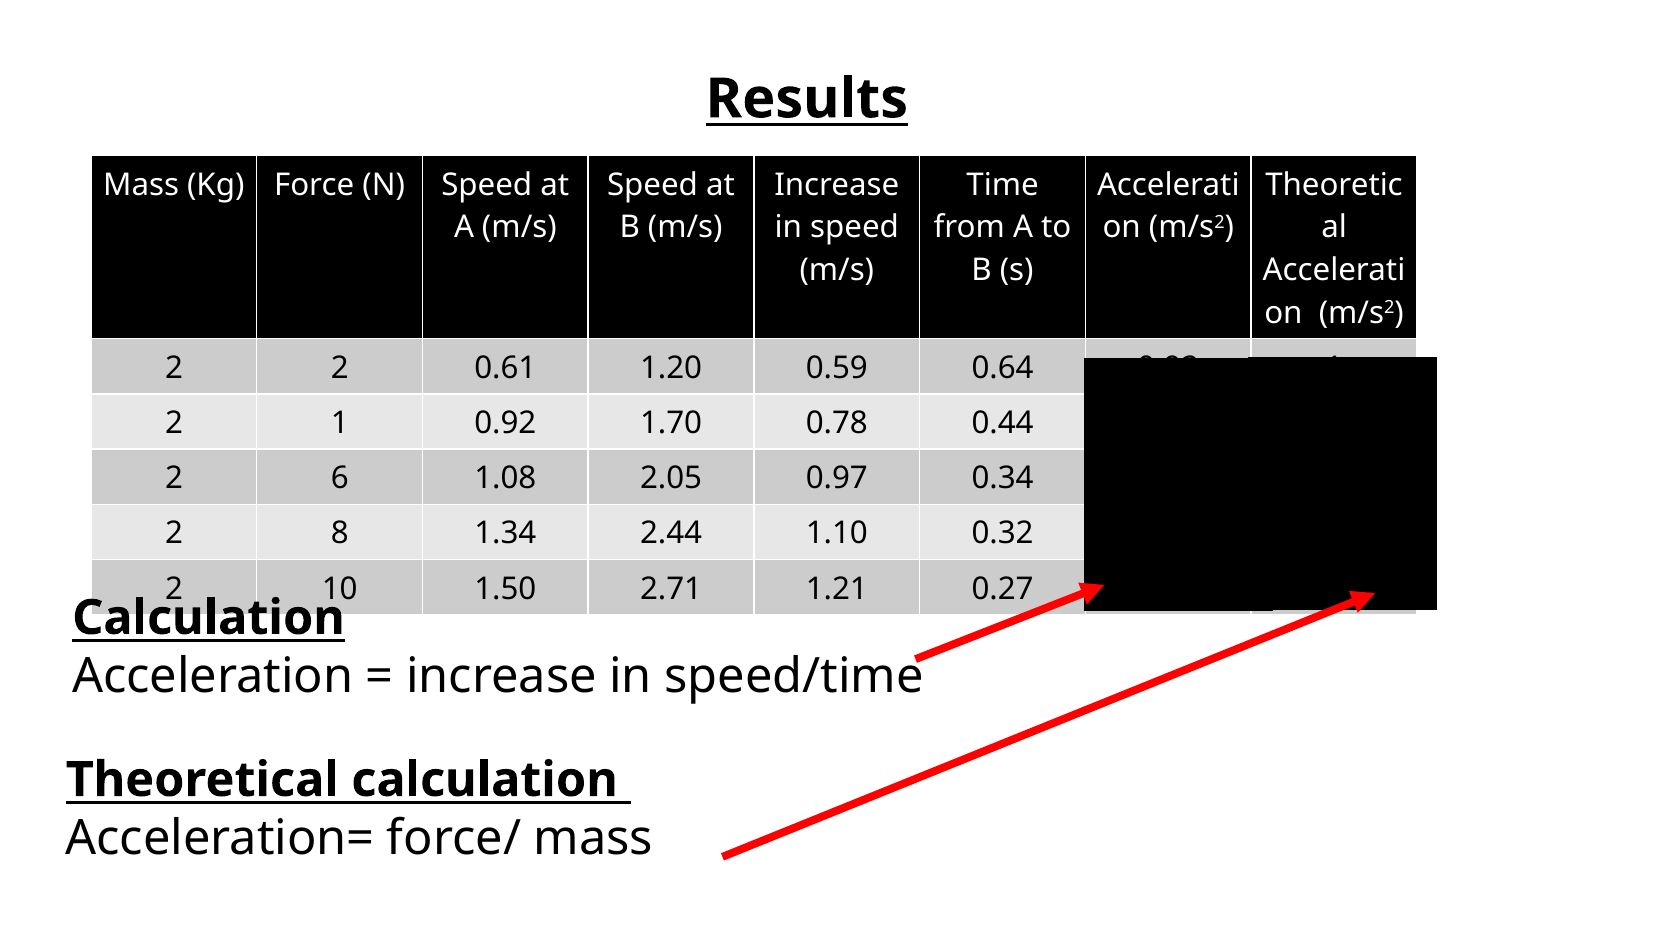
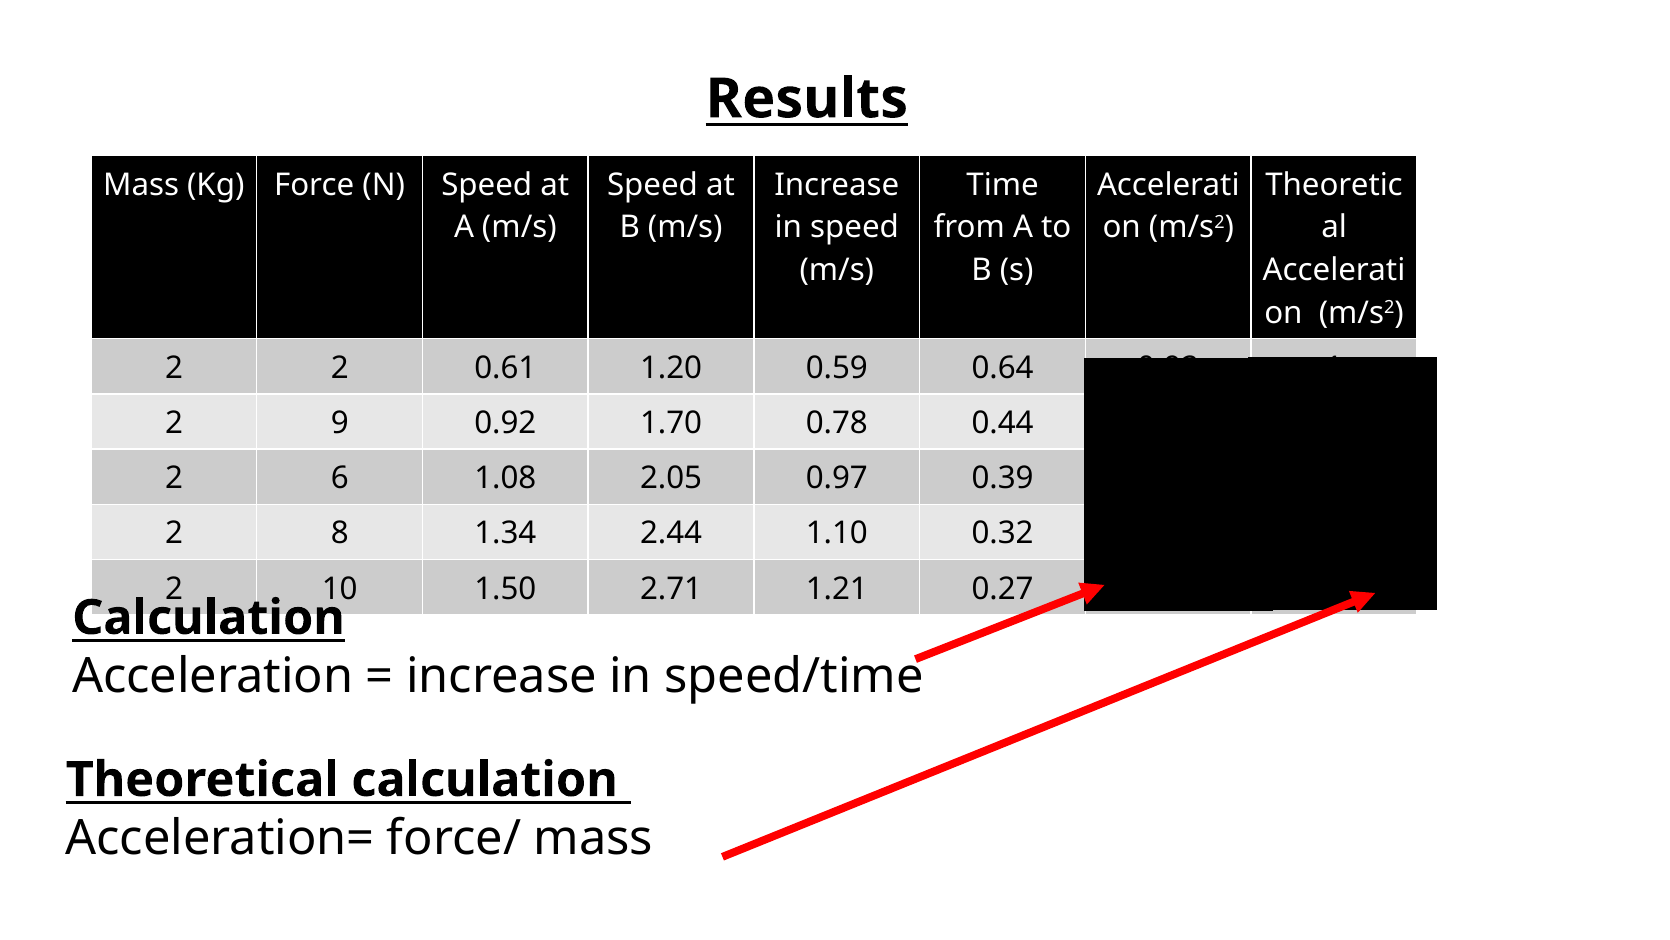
2 1: 1 -> 9 (340, 423)
0.34: 0.34 -> 0.39 (1003, 478)
